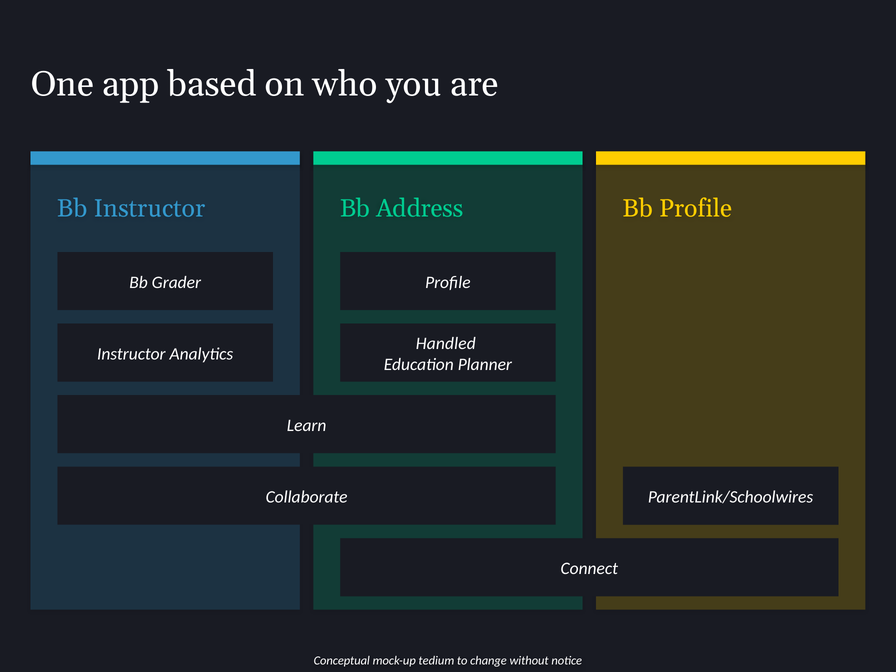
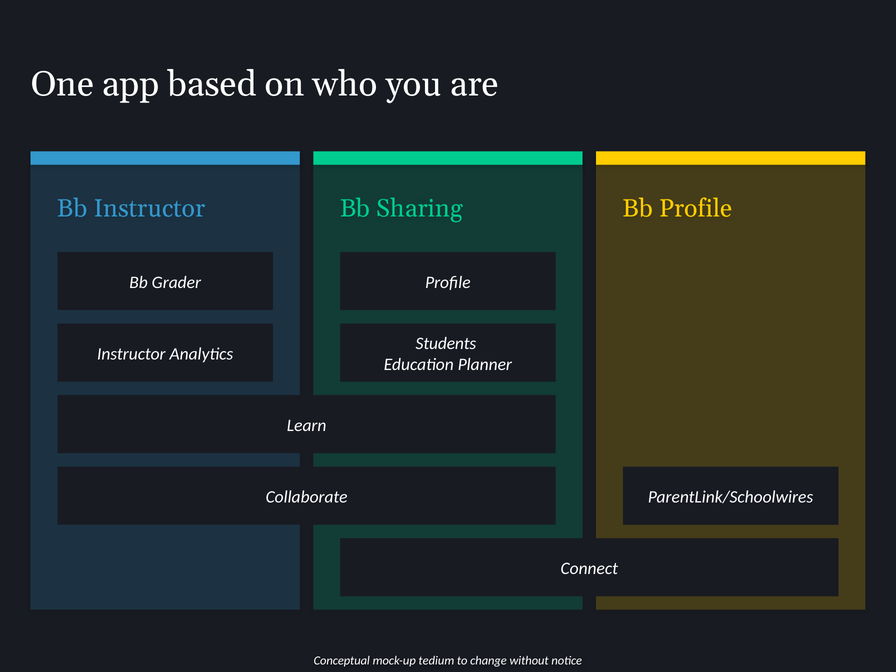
Address: Address -> Sharing (420, 208)
Handled: Handled -> Students (446, 343)
